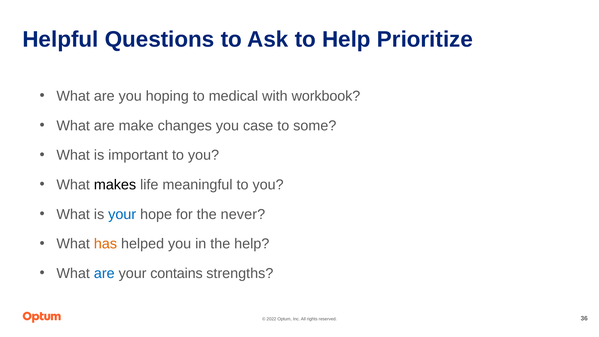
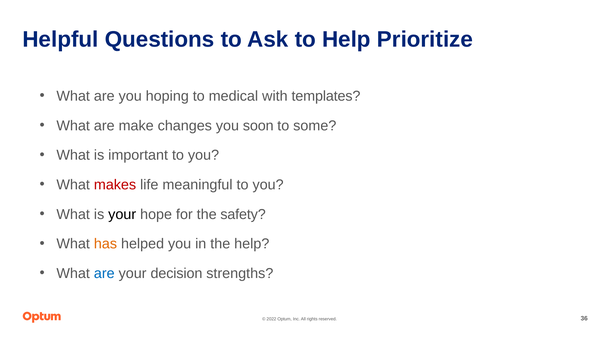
workbook: workbook -> templates (326, 96)
case: case -> soon (258, 126)
makes colour: black -> red (115, 185)
your colour: blue -> black (122, 214)
never: never -> safety (243, 214)
contains: contains -> decision (176, 273)
